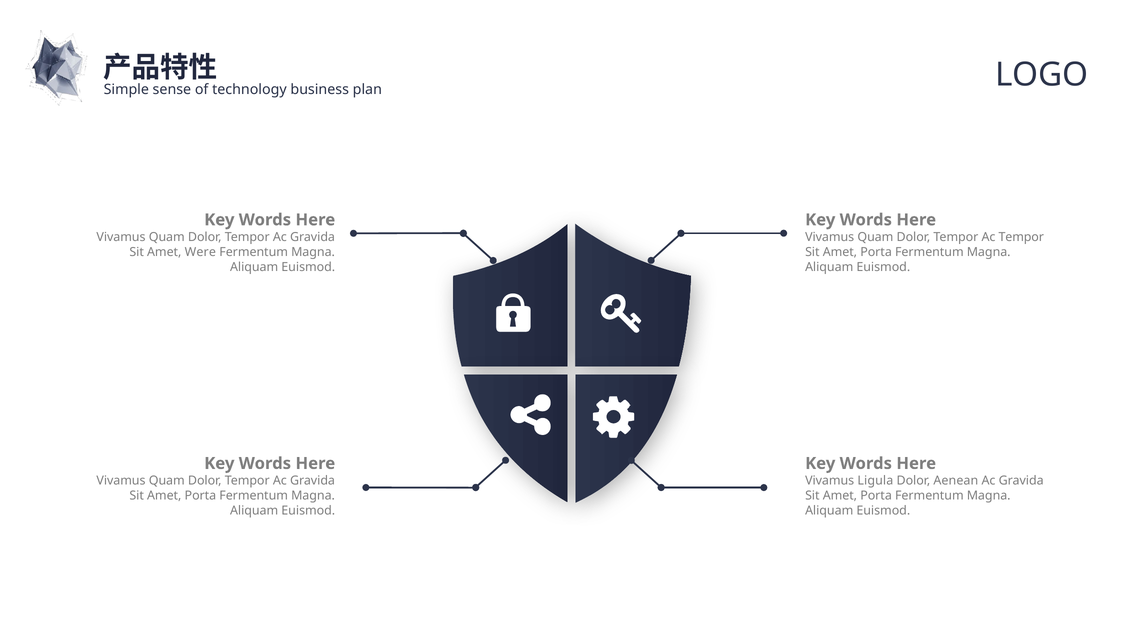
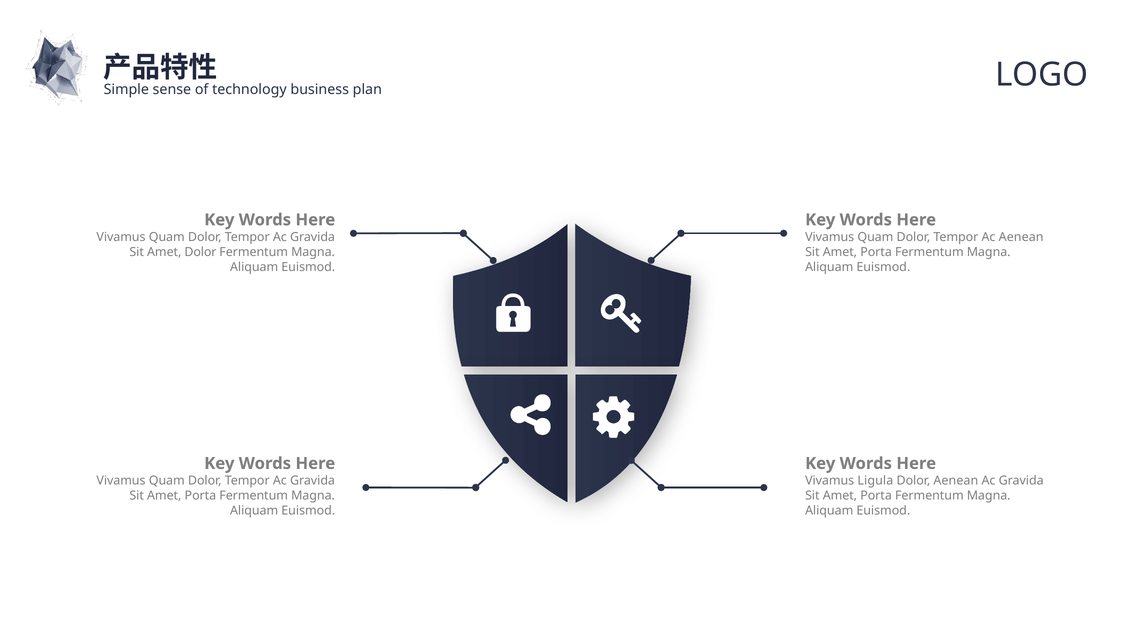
Ac Tempor: Tempor -> Aenean (1021, 237)
Amet Were: Were -> Dolor (200, 252)
